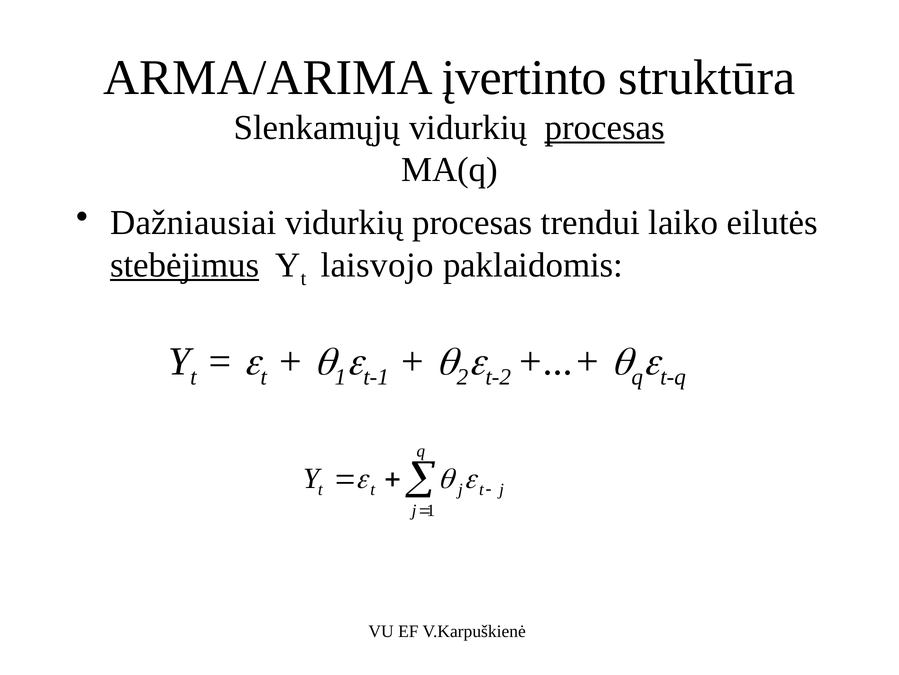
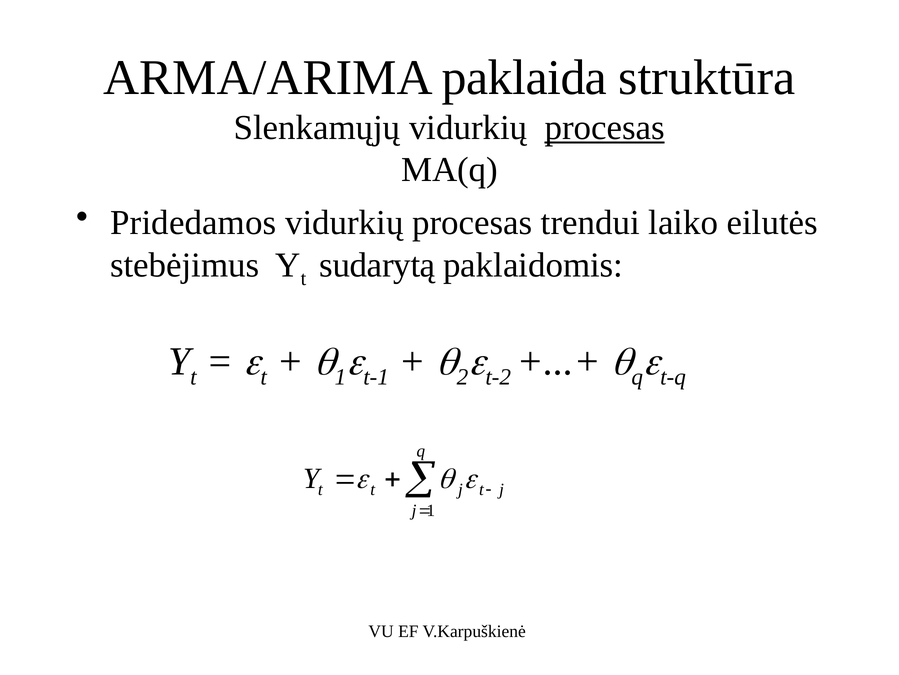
įvertinto: įvertinto -> paklaida (524, 78)
Dažniausiai: Dažniausiai -> Pridedamos (193, 223)
stebėjimus underline: present -> none (185, 265)
laisvojo: laisvojo -> sudarytą (377, 265)
